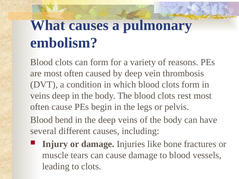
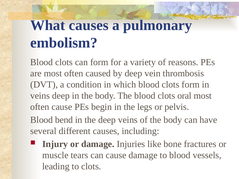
rest: rest -> oral (184, 96)
